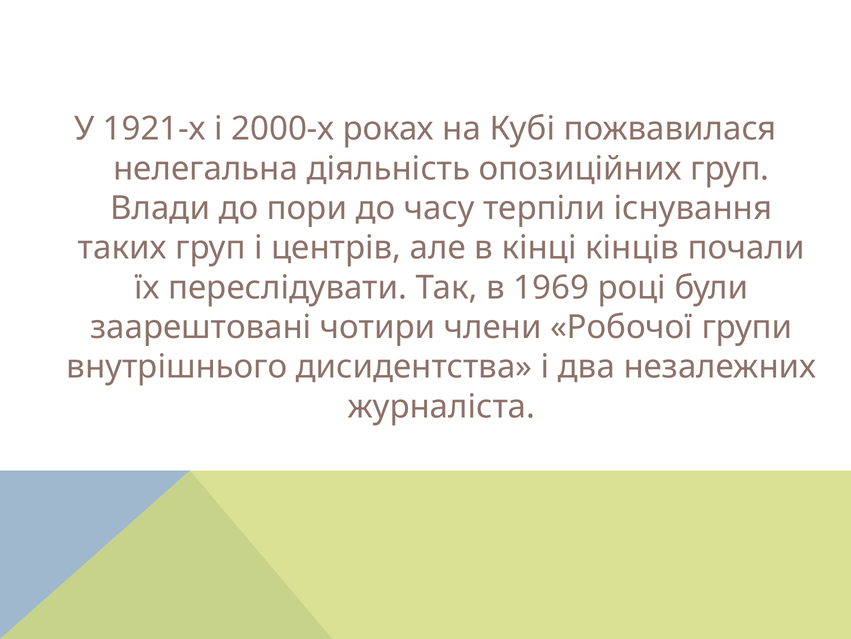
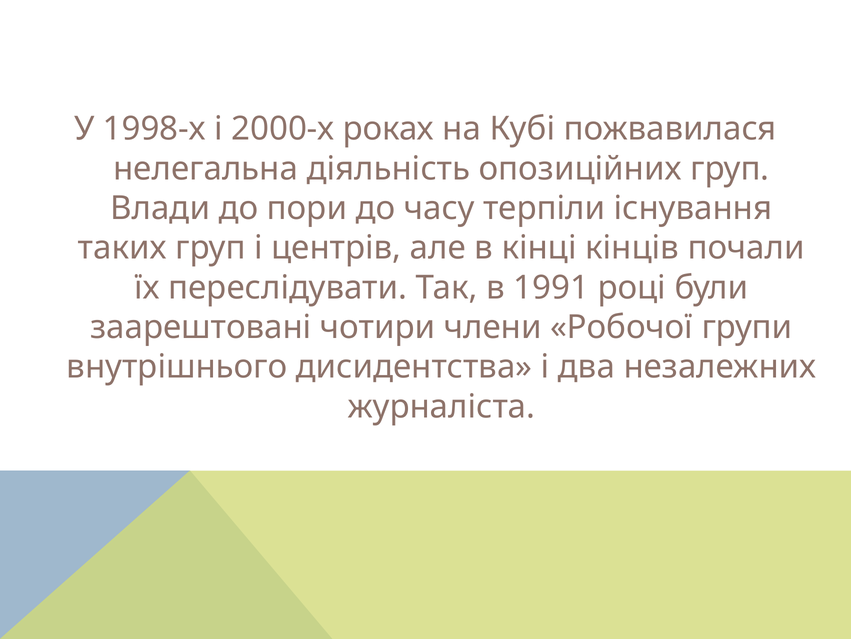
1921-х: 1921-х -> 1998-х (154, 129)
1969: 1969 -> 1991 (551, 287)
